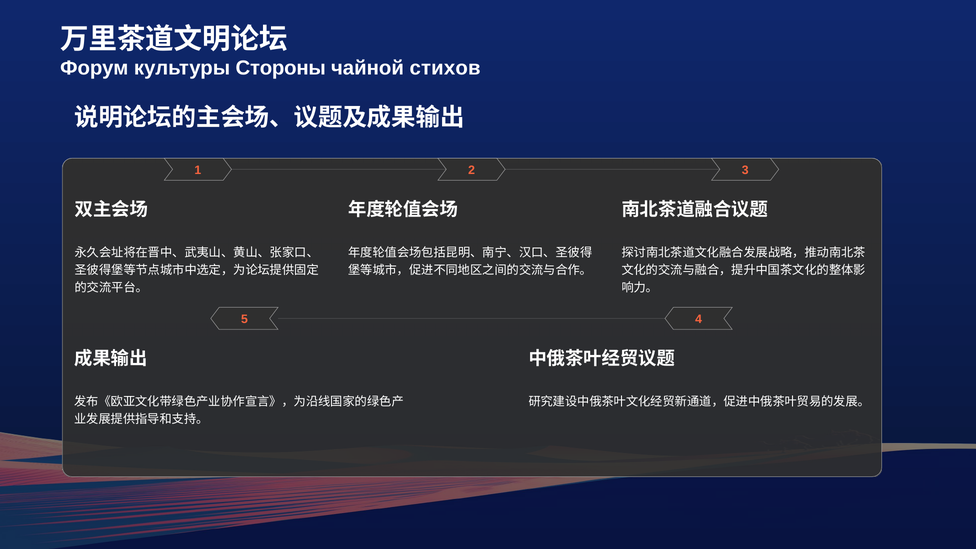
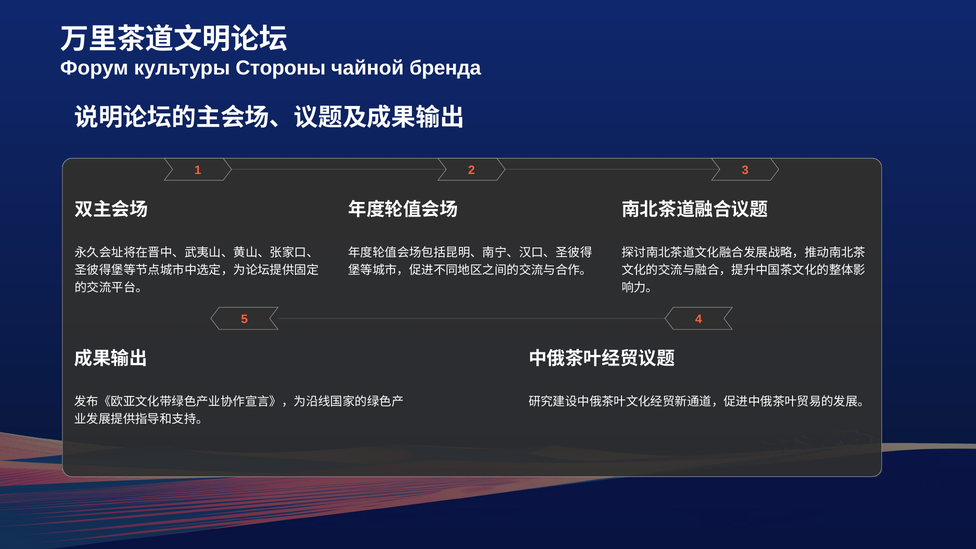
стихов: стихов -> бренда (445, 68)
